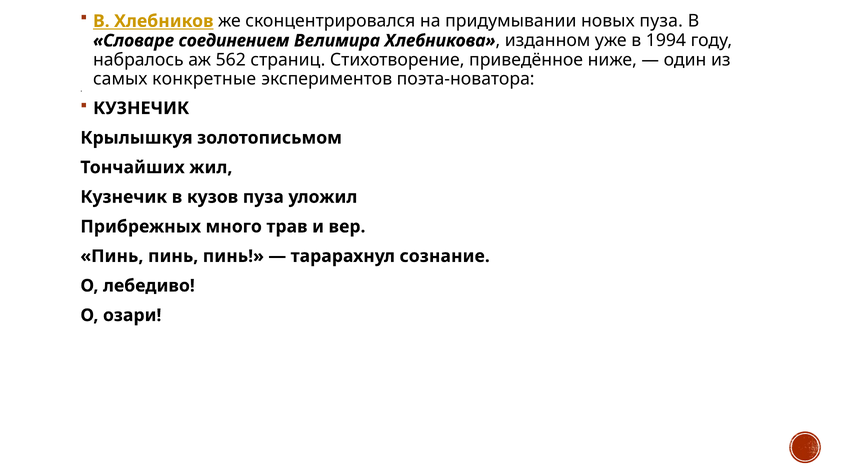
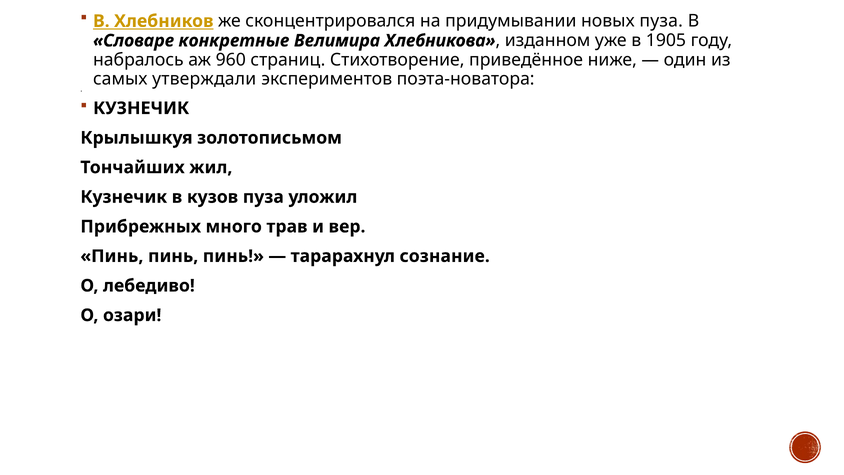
соединением: соединением -> конкретные (234, 41)
1994: 1994 -> 1905 (666, 41)
562: 562 -> 960 (231, 60)
конкретные: конкретные -> утверждали (204, 79)
